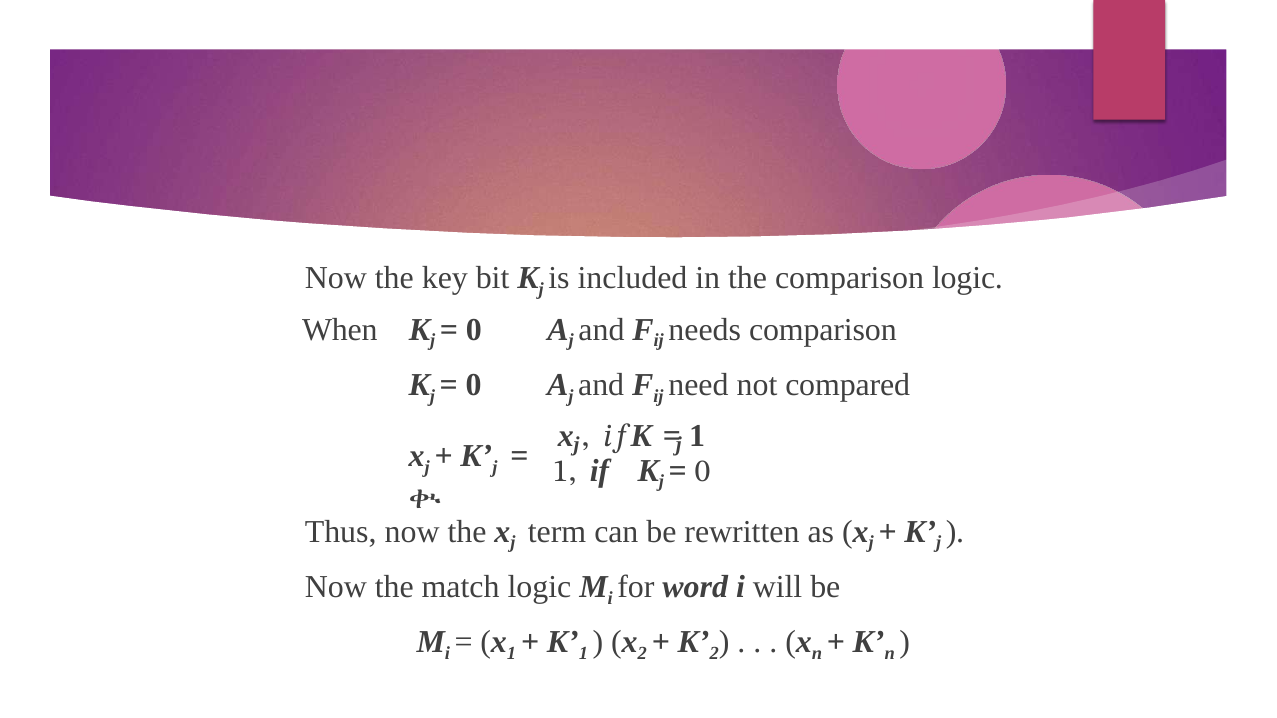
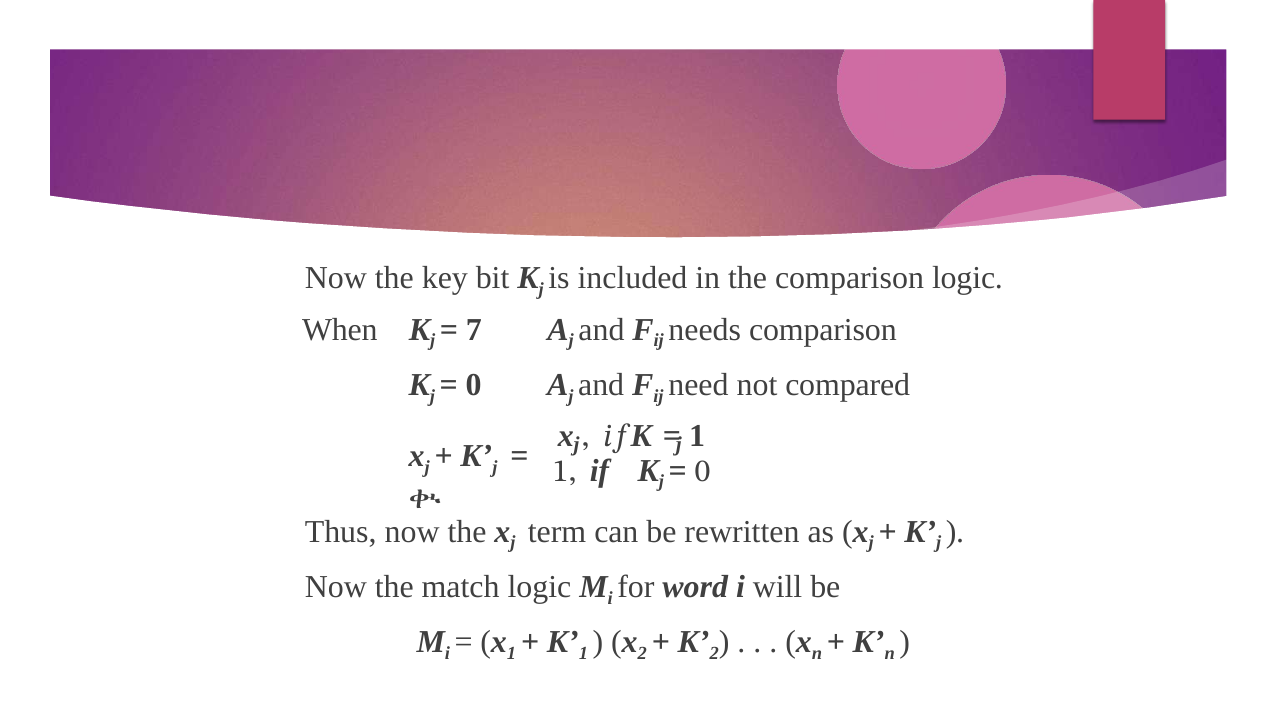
0: 0 -> 7 (474, 330)
